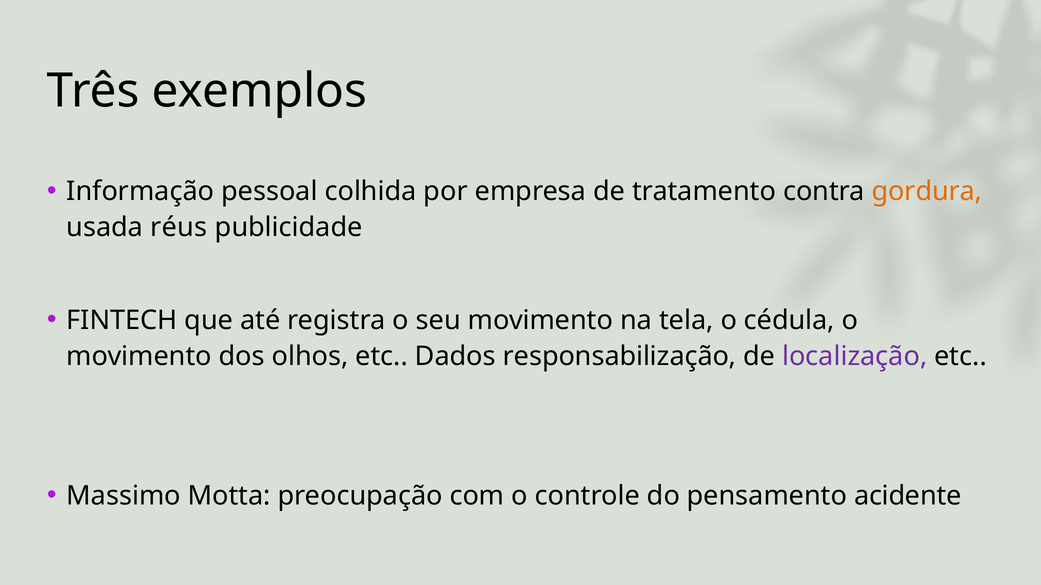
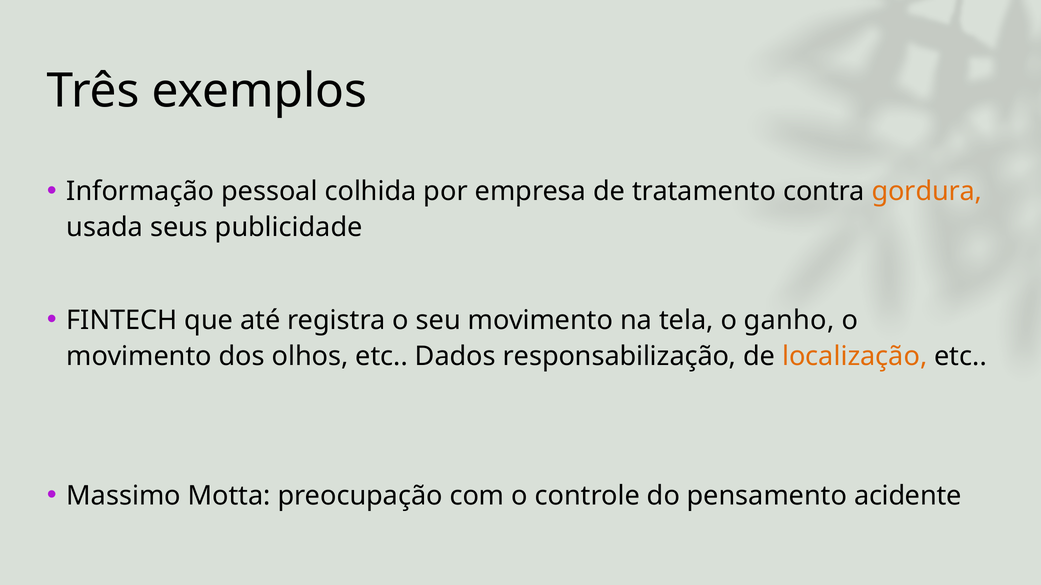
réus: réus -> seus (179, 227)
cédula: cédula -> ganho (789, 321)
localização colour: purple -> orange (855, 356)
